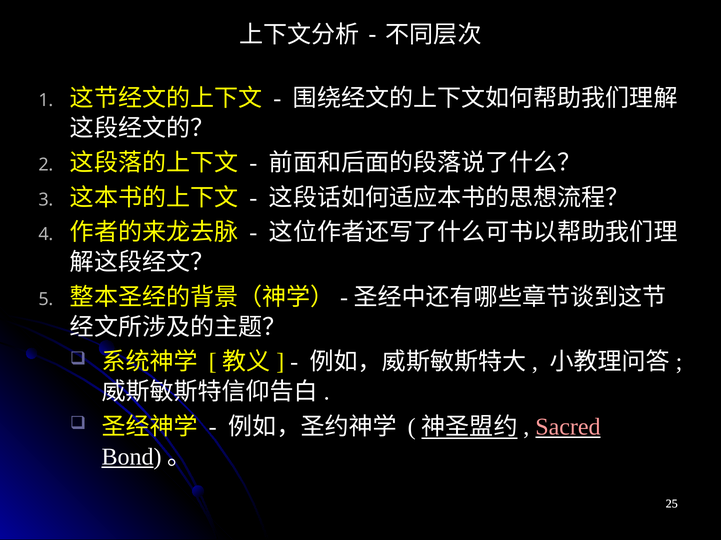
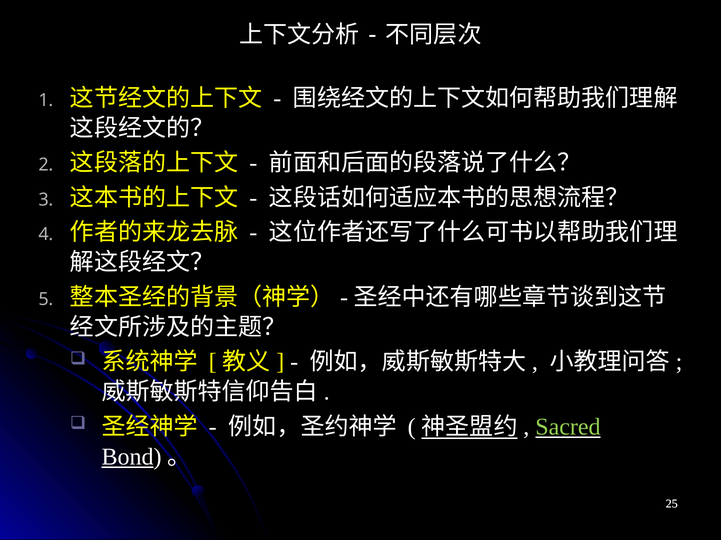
Sacred colour: pink -> light green (568, 427)
